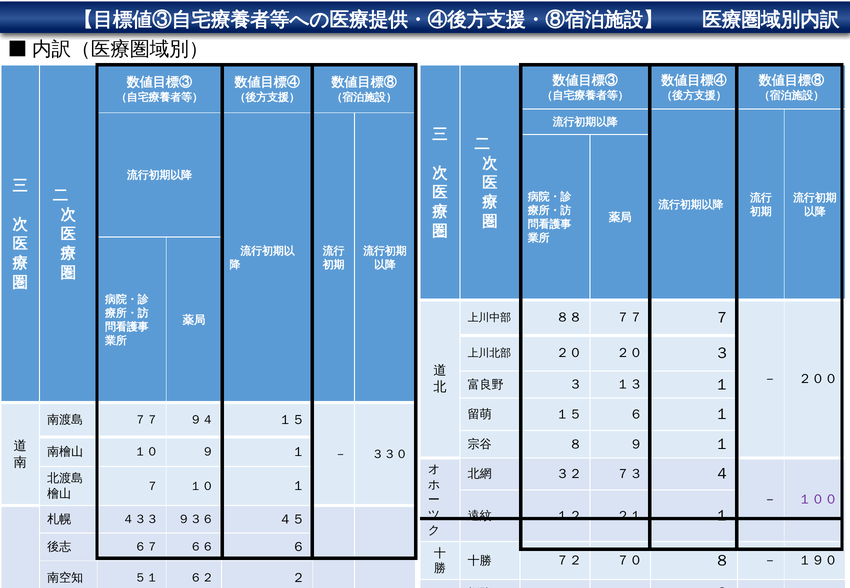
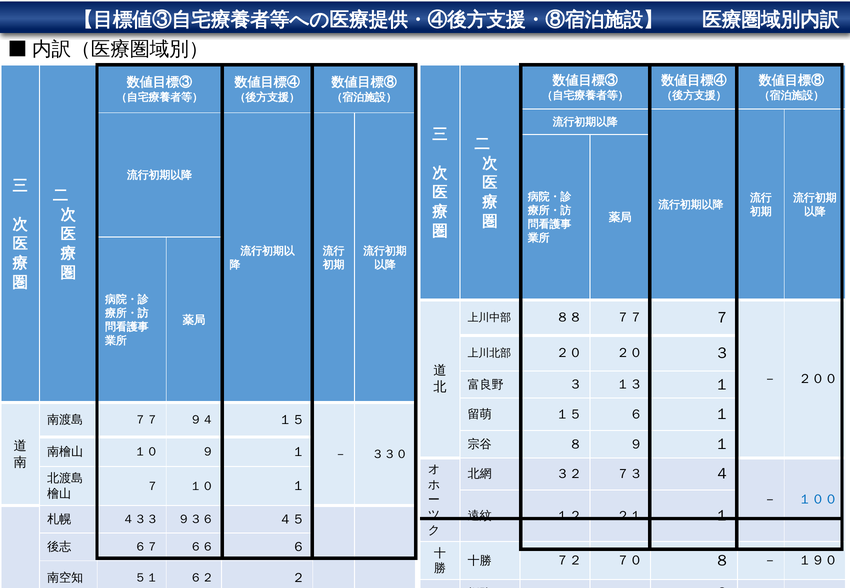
１００ colour: purple -> blue (818, 500)
